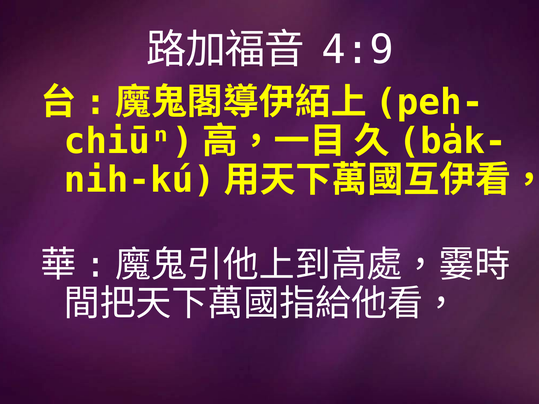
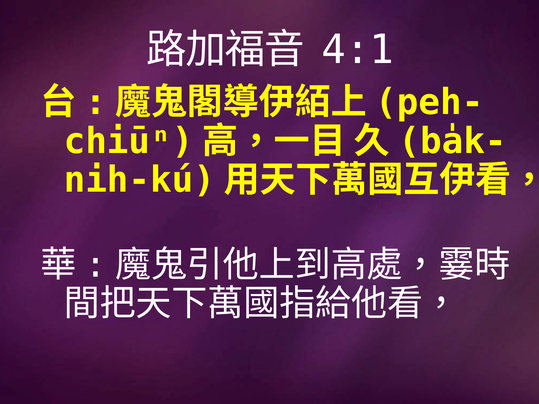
4:9: 4:9 -> 4:1 (358, 50)
